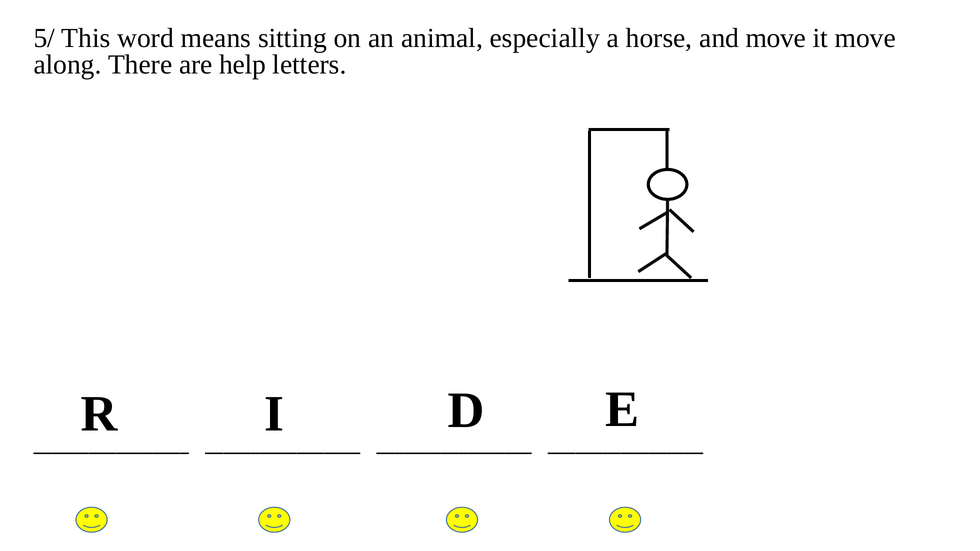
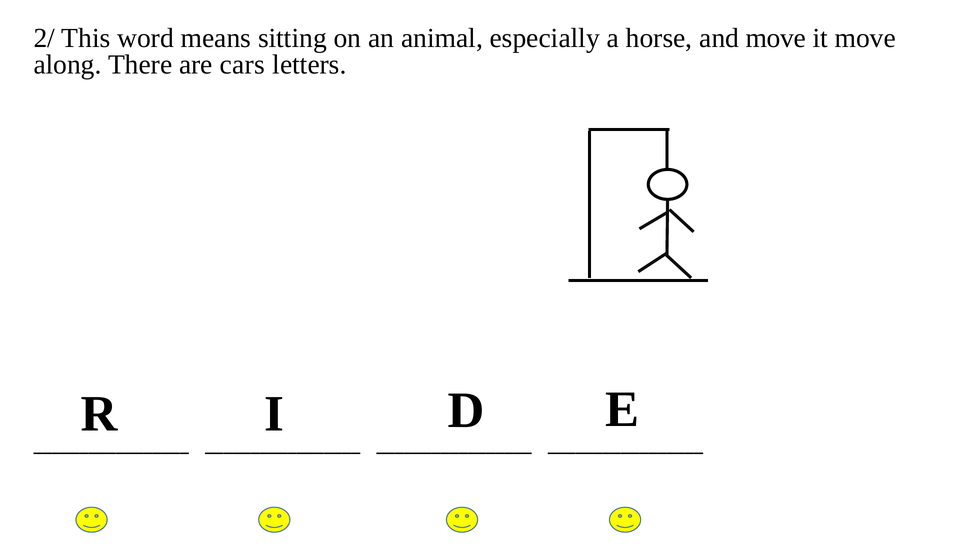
5/: 5/ -> 2/ (44, 38)
help: help -> cars (242, 65)
